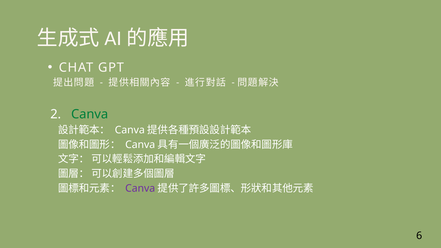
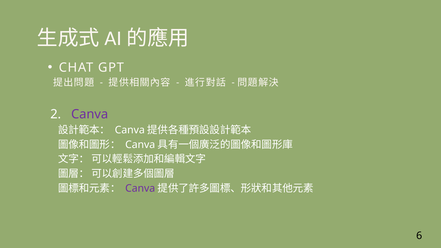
Canva colour: green -> purple (90, 114)
